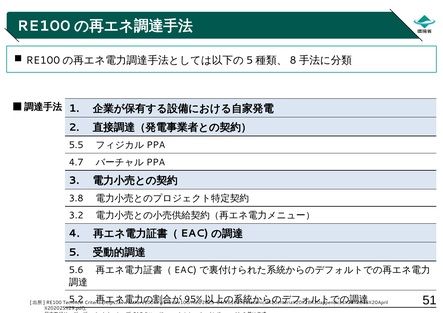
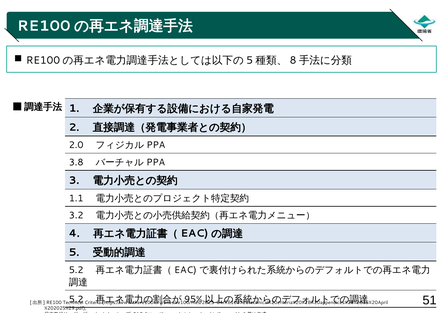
5.5: 5.5 -> 2.0 (76, 145)
4.7: 4.7 -> 3.8 (76, 162)
3.8: 3.8 -> 1.1 (76, 198)
5.6: 5.6 -> 5.2 (76, 270)
